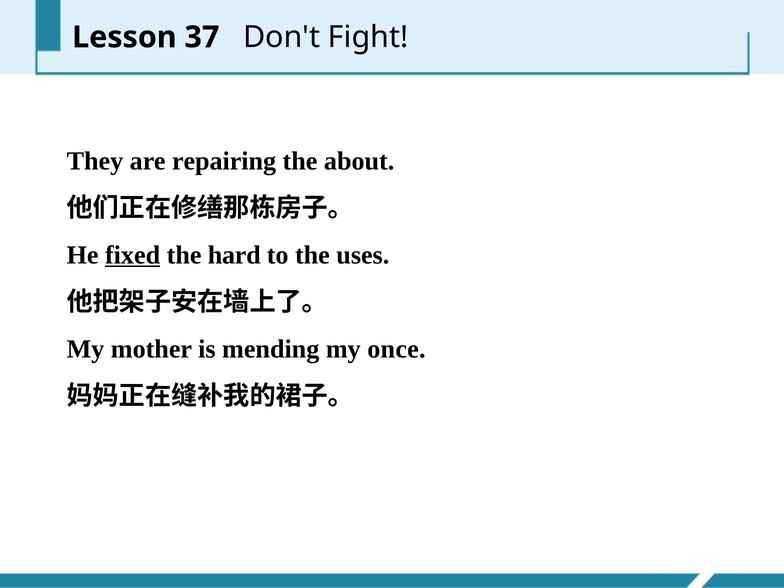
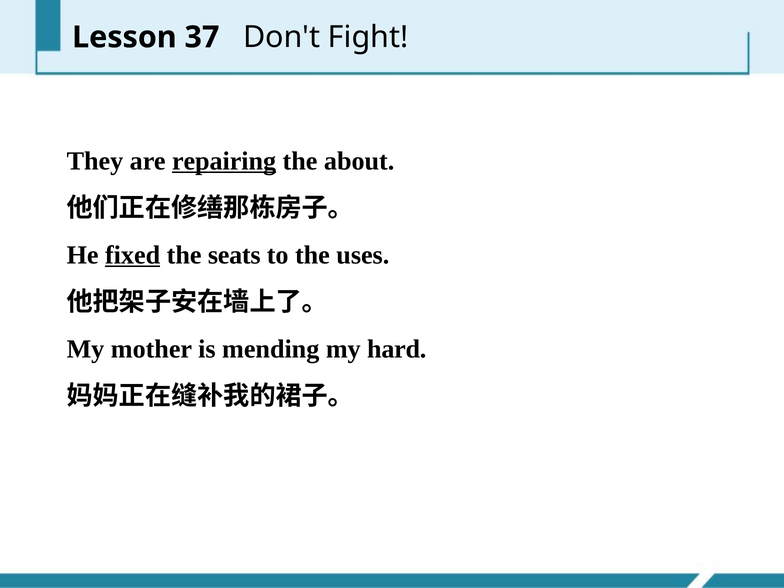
repairing underline: none -> present (224, 161)
hard: hard -> seats (234, 255)
once: once -> hard (397, 349)
